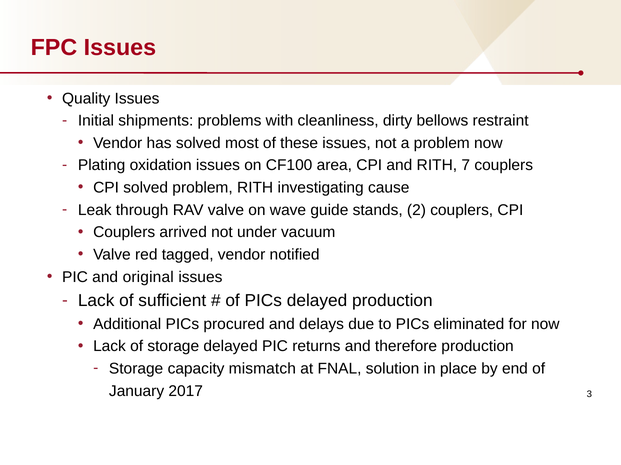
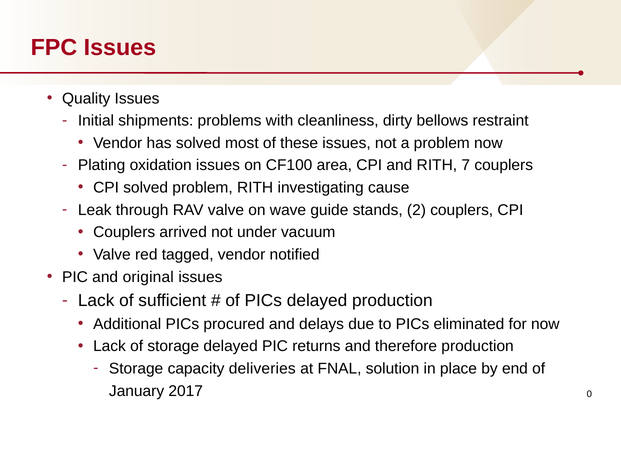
mismatch: mismatch -> deliveries (262, 369)
3: 3 -> 0 (589, 395)
